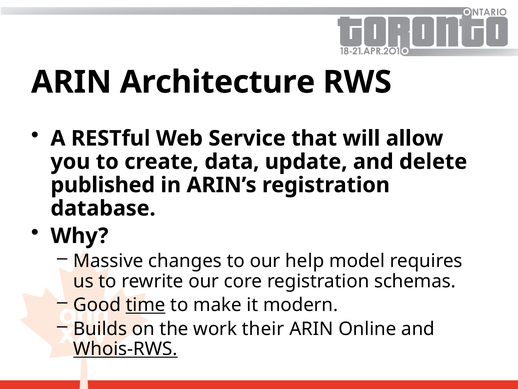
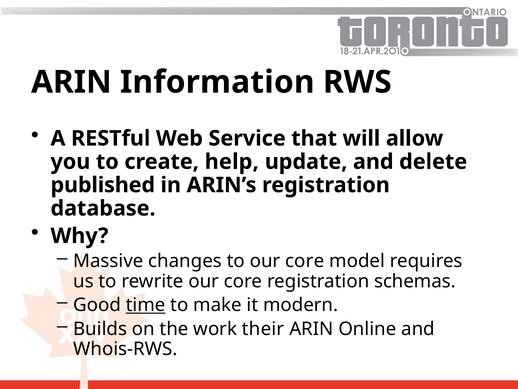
Architecture: Architecture -> Information (217, 82)
data: data -> help (232, 162)
to our help: help -> core (305, 261)
Whois-RWS underline: present -> none (125, 349)
